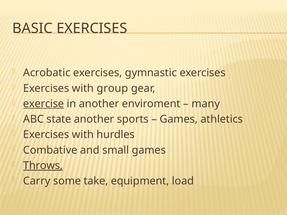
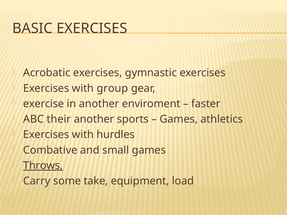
exercise underline: present -> none (44, 104)
many: many -> faster (206, 104)
state: state -> their (59, 119)
